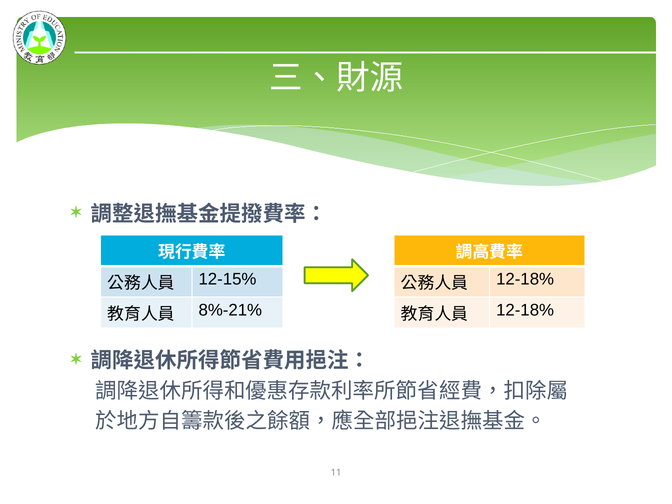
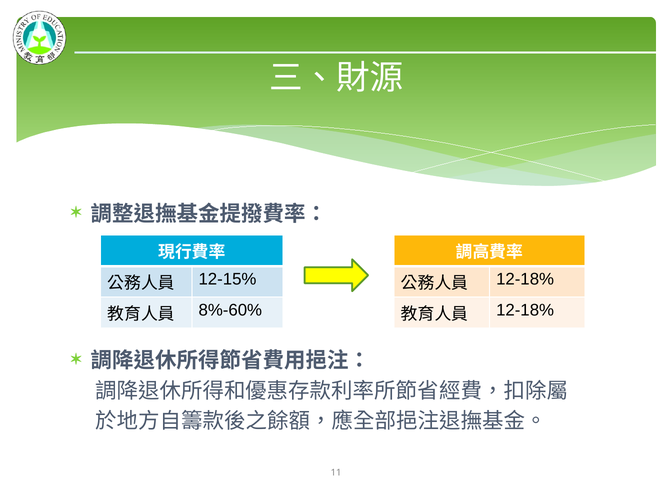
8%-21%: 8%-21% -> 8%-60% (230, 310)
